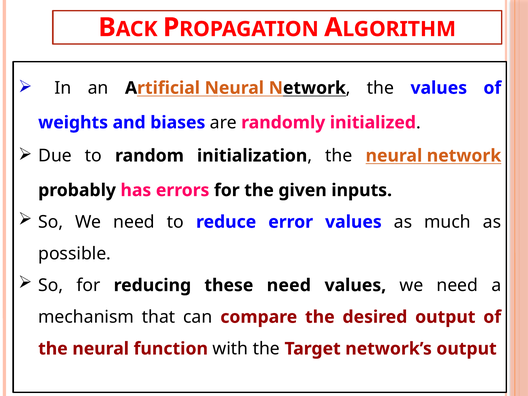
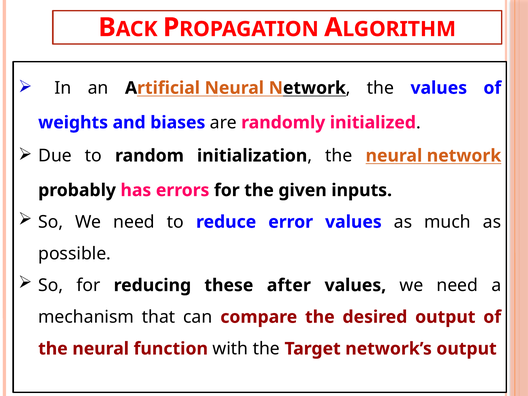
these need: need -> after (289, 285)
